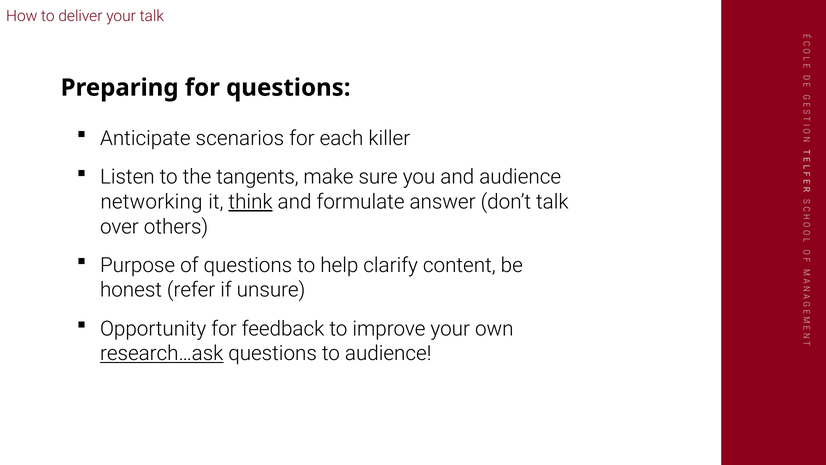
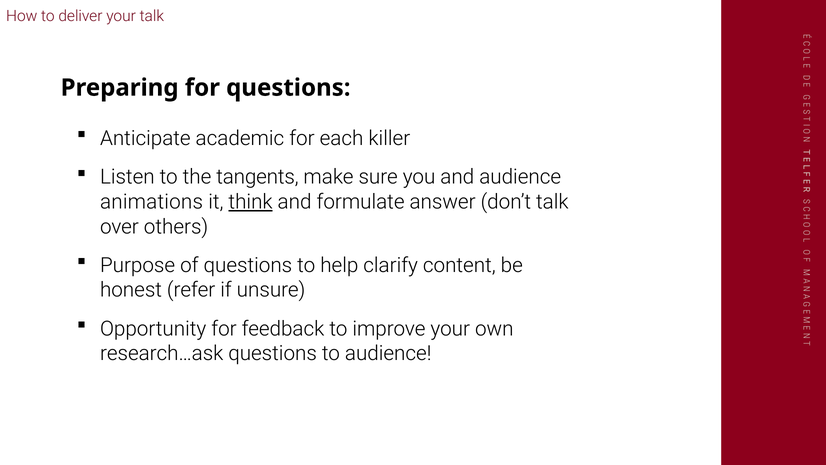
scenarios: scenarios -> academic (240, 138)
networking: networking -> animations (152, 202)
research…ask underline: present -> none (162, 353)
